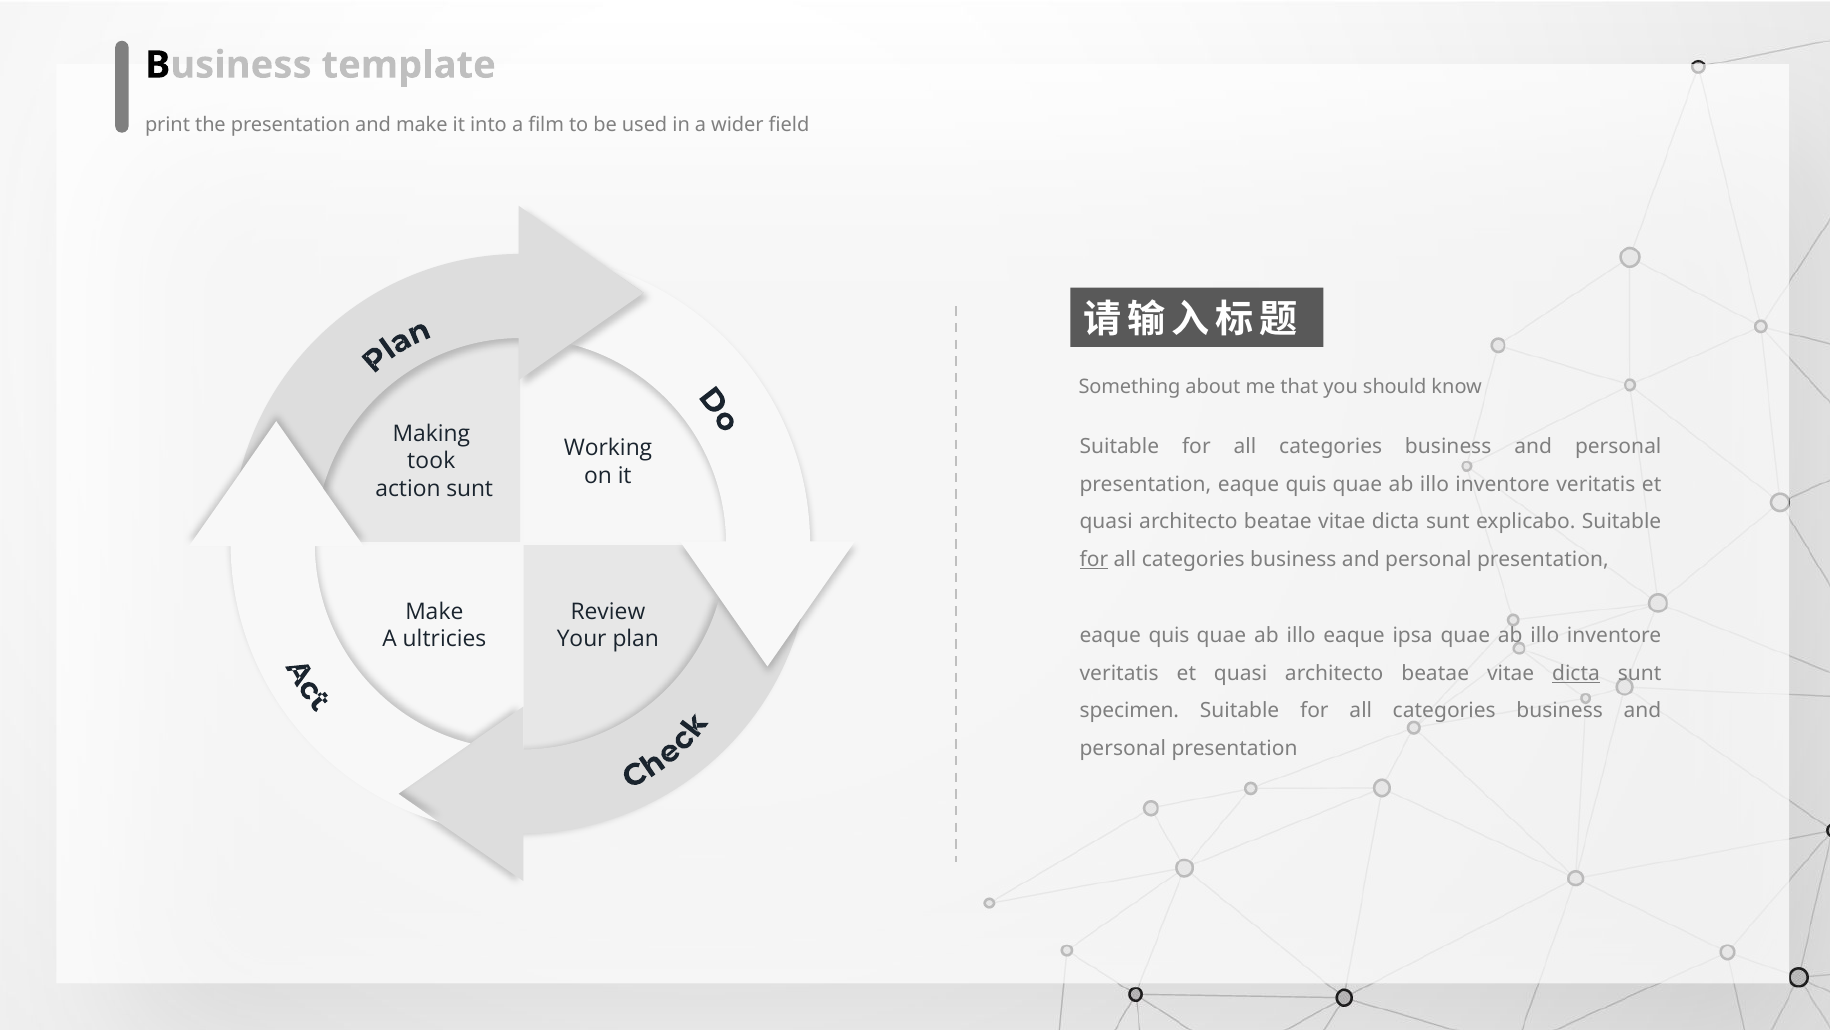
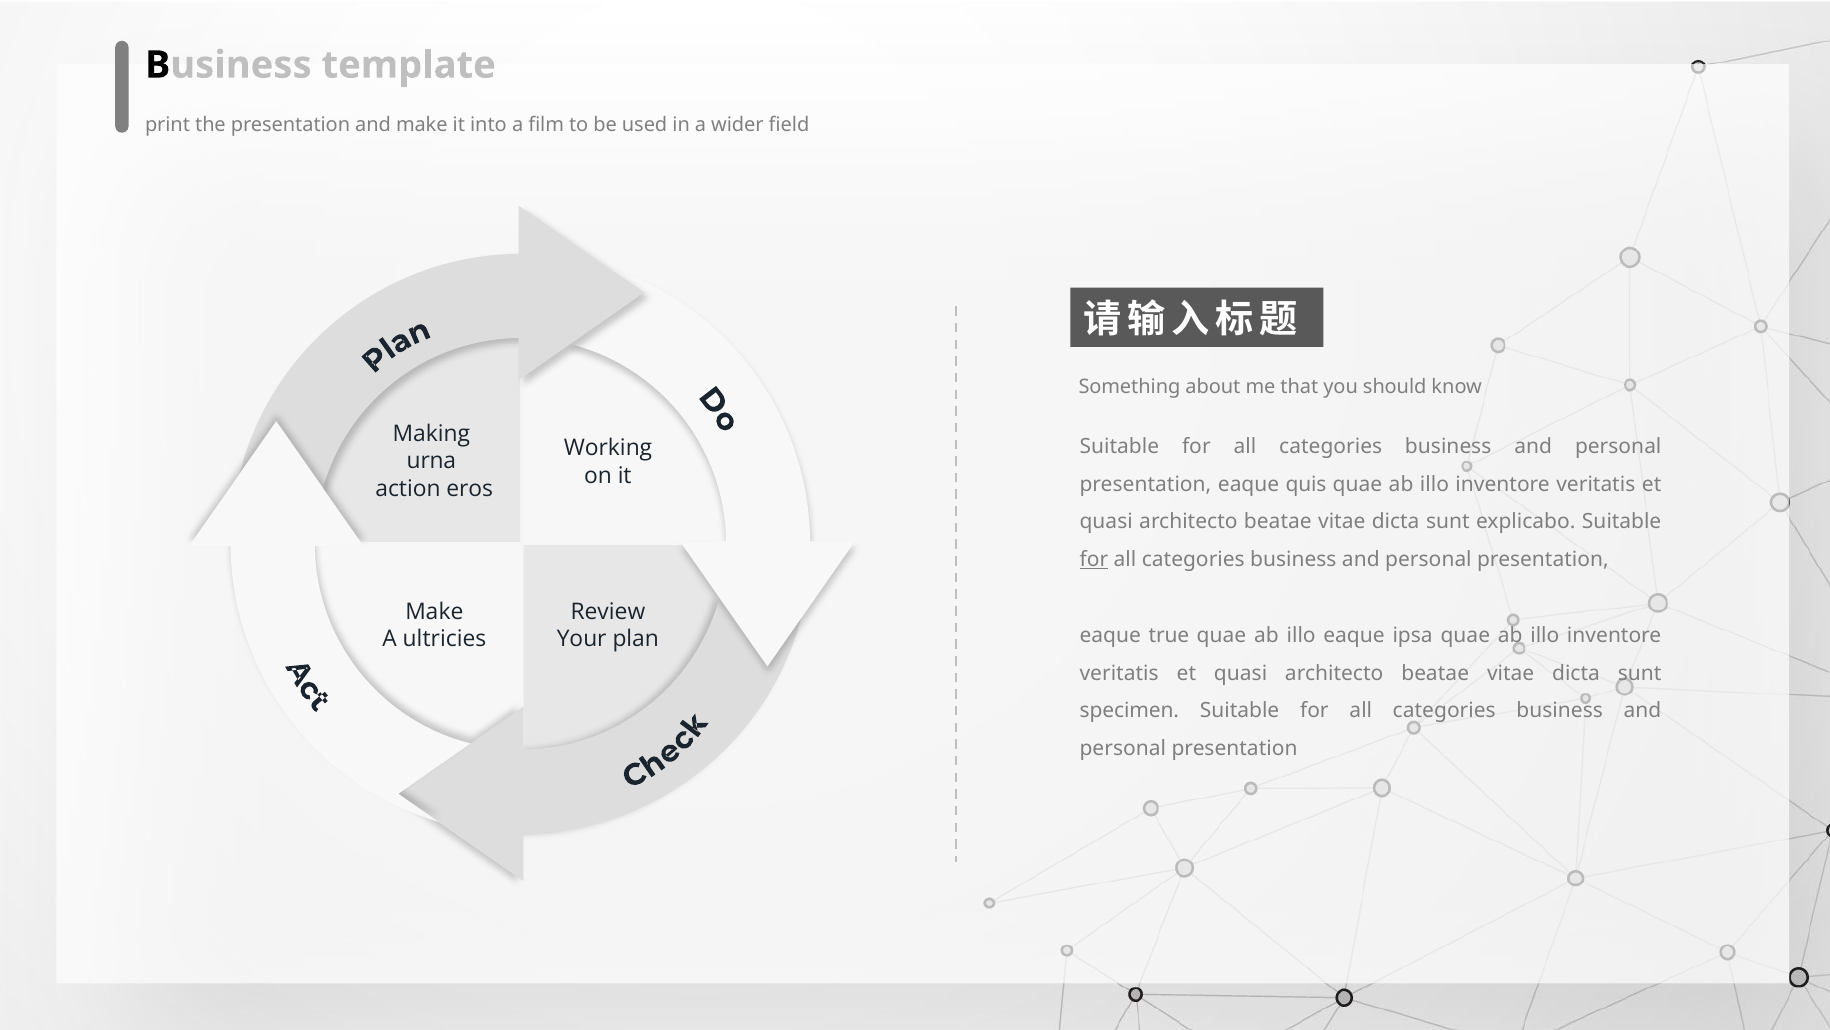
took: took -> urna (431, 461)
action sunt: sunt -> eros (470, 488)
quis: quis -> true (1169, 635)
dicta underline: present -> none (1576, 673)
